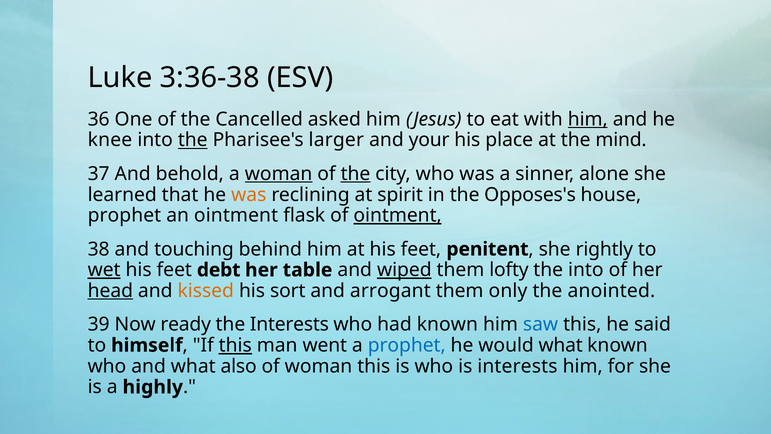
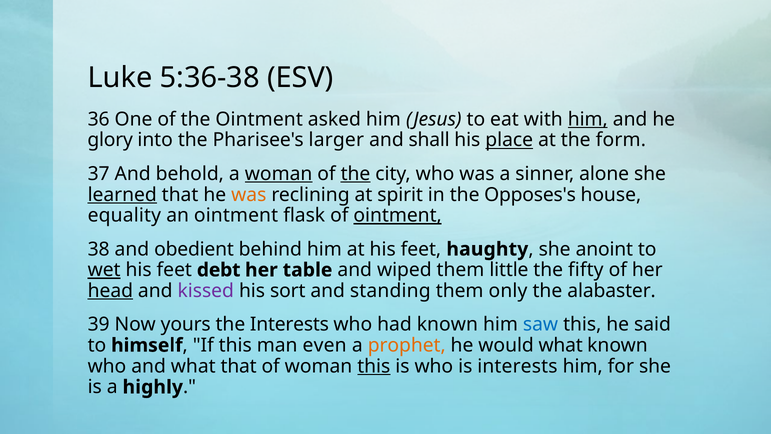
3:36-38: 3:36-38 -> 5:36-38 (210, 78)
the Cancelled: Cancelled -> Ointment (259, 119)
knee: knee -> glory (110, 140)
the underline: present -> none (193, 140)
your: your -> shall (429, 140)
place underline: none -> present (509, 140)
mind: mind -> form (621, 140)
learned underline: none -> present (122, 195)
prophet: prophet -> equality (124, 215)
touching: touching -> obedient (194, 249)
penitent: penitent -> haughty (487, 249)
rightly: rightly -> anoint (604, 249)
wiped underline: present -> none (404, 270)
lofty: lofty -> little (509, 270)
the into: into -> fifty (586, 270)
kissed colour: orange -> purple (206, 291)
arrogant: arrogant -> standing (390, 291)
anointed: anointed -> alabaster (612, 291)
ready: ready -> yours (186, 324)
this underline: present -> none (235, 345)
went: went -> even (325, 345)
prophet colour: blue -> orange (407, 345)
what also: also -> that (239, 366)
this underline: none -> present (374, 366)
